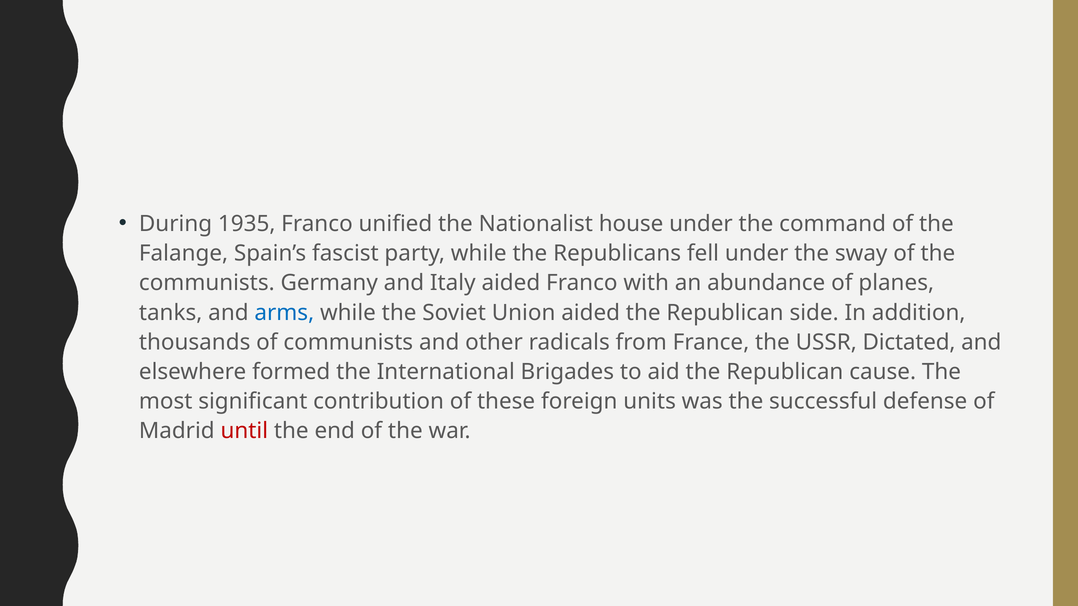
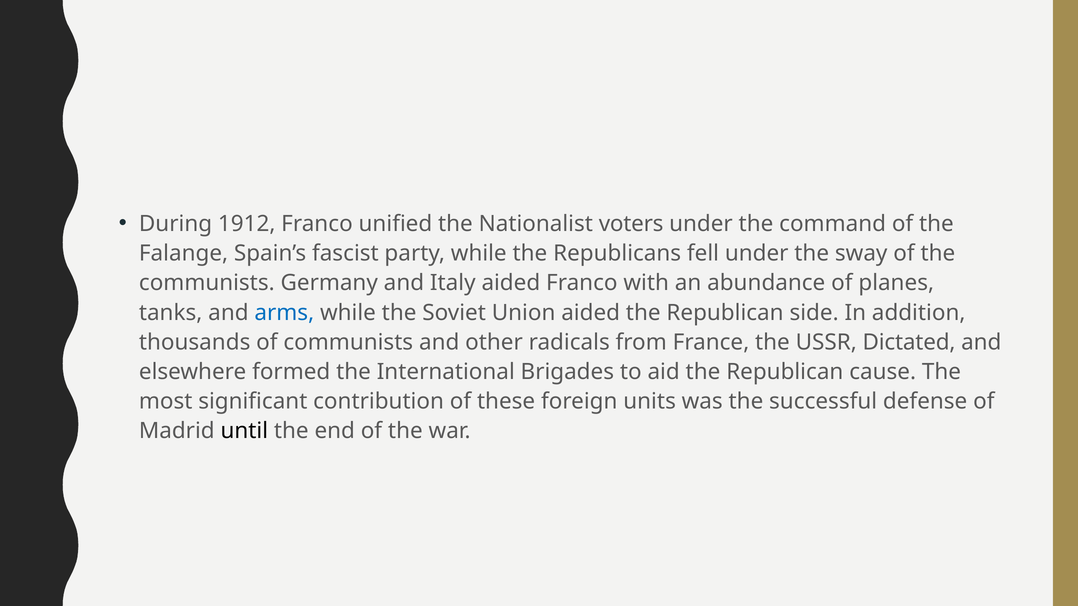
1935: 1935 -> 1912 (247, 224)
house: house -> voters (631, 224)
until colour: red -> black (244, 431)
